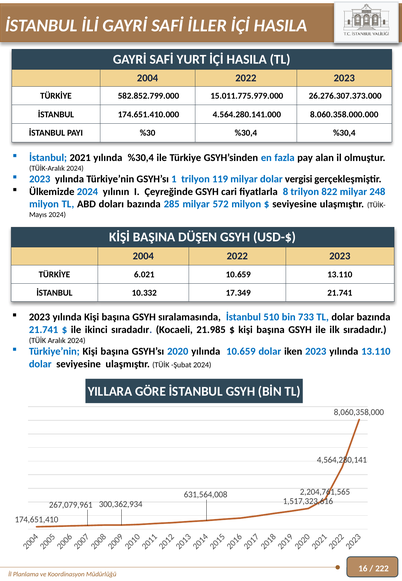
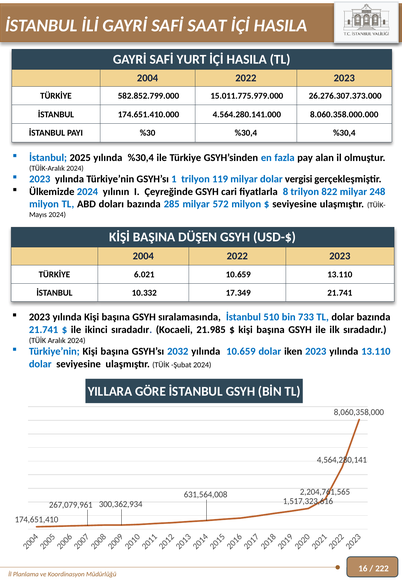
İLLER: İLLER -> SAAT (207, 26)
2021: 2021 -> 2025 (80, 158)
2020: 2020 -> 2032 (178, 351)
